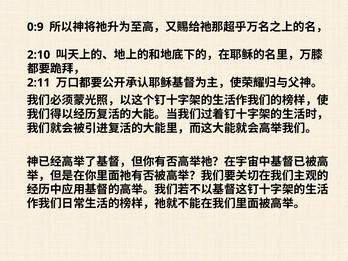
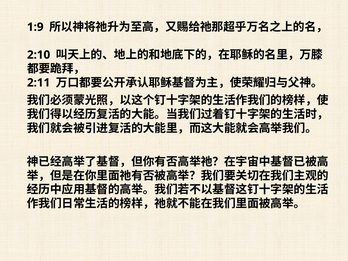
0:9: 0:9 -> 1:9 (35, 27)
